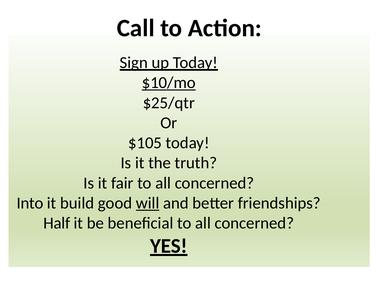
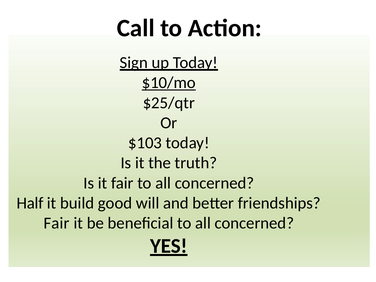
$105: $105 -> $103 (145, 143)
Into: Into -> Half (30, 203)
will underline: present -> none (148, 203)
Half: Half -> Fair (57, 223)
